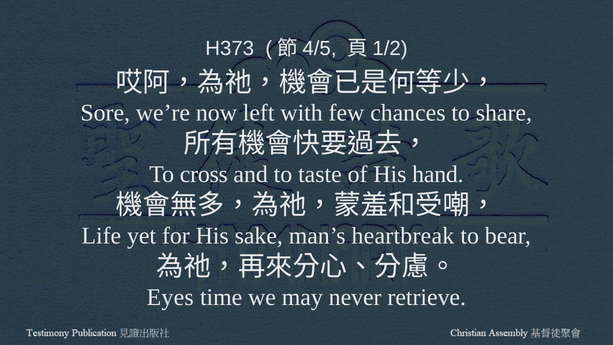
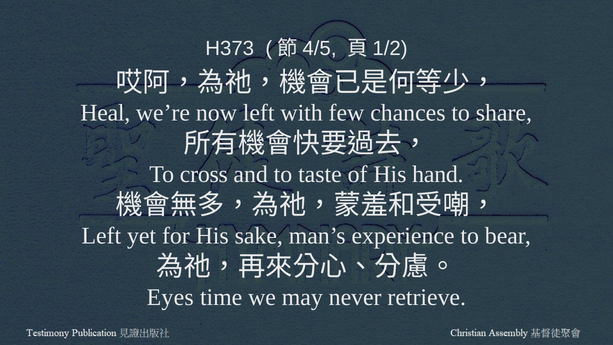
Sore: Sore -> Heal (105, 113)
Life: Life -> Left (101, 236)
heartbreak: heartbreak -> experience (403, 236)
